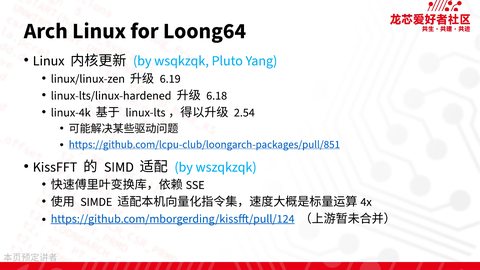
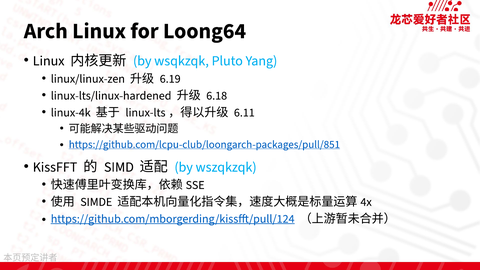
2.54: 2.54 -> 6.11 (244, 112)
